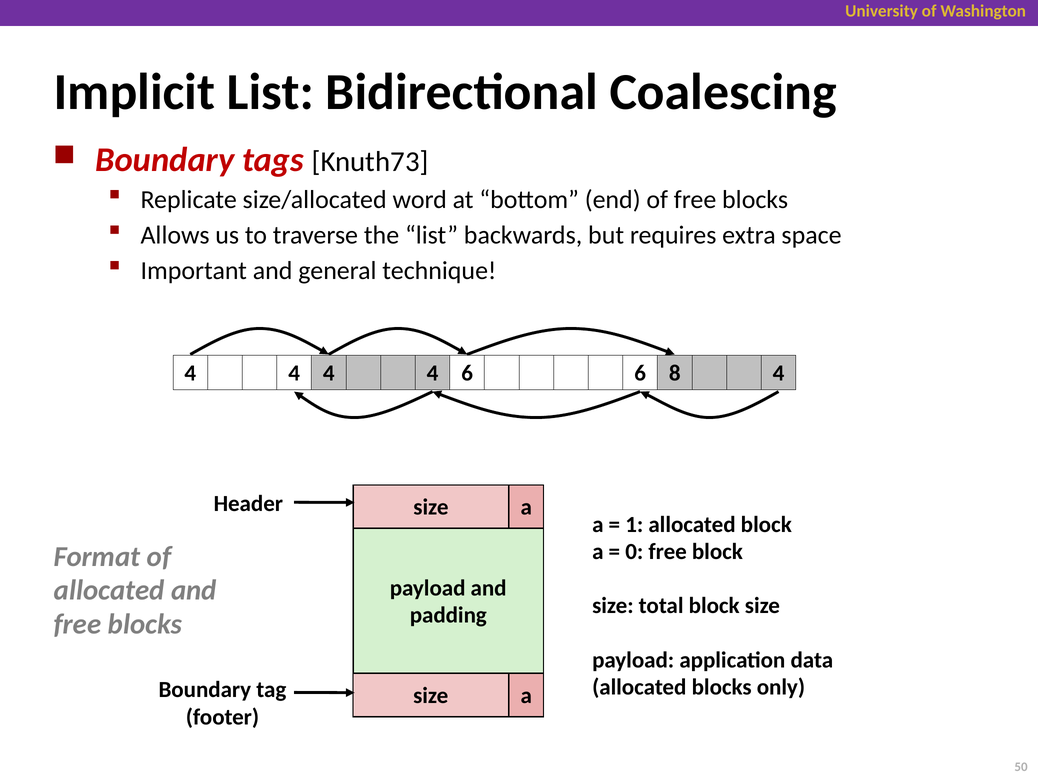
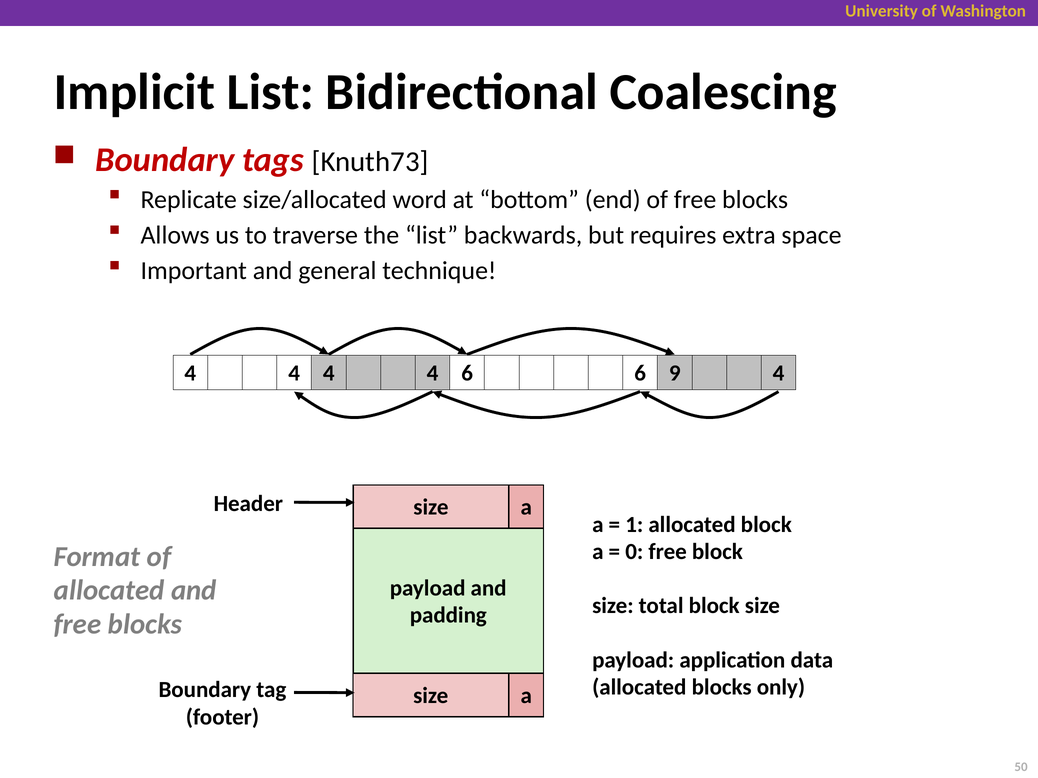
8: 8 -> 9 (675, 373)
